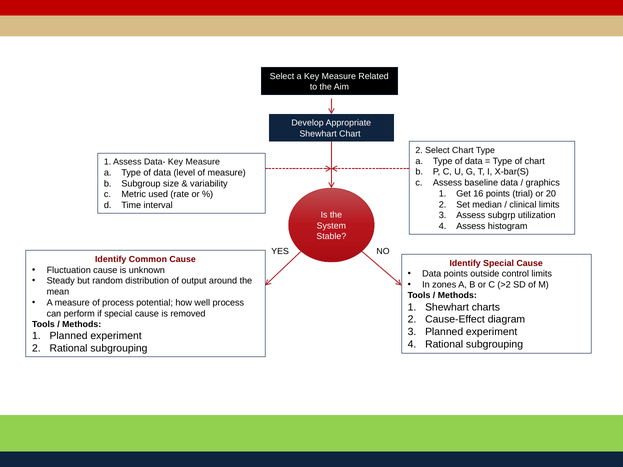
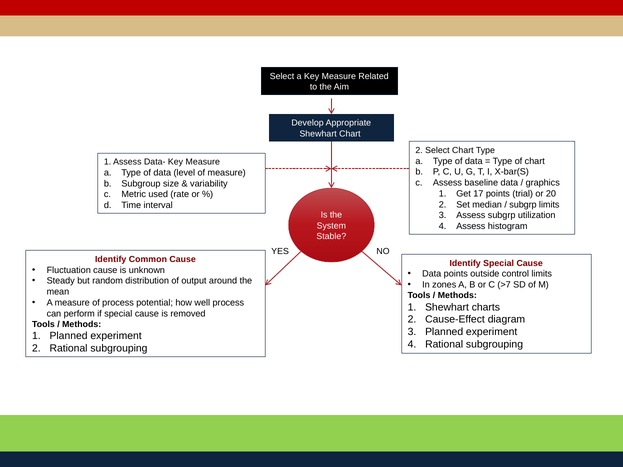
16: 16 -> 17 (478, 194)
clinical: clinical -> subgrp (523, 205)
>2: >2 -> >7 (504, 285)
